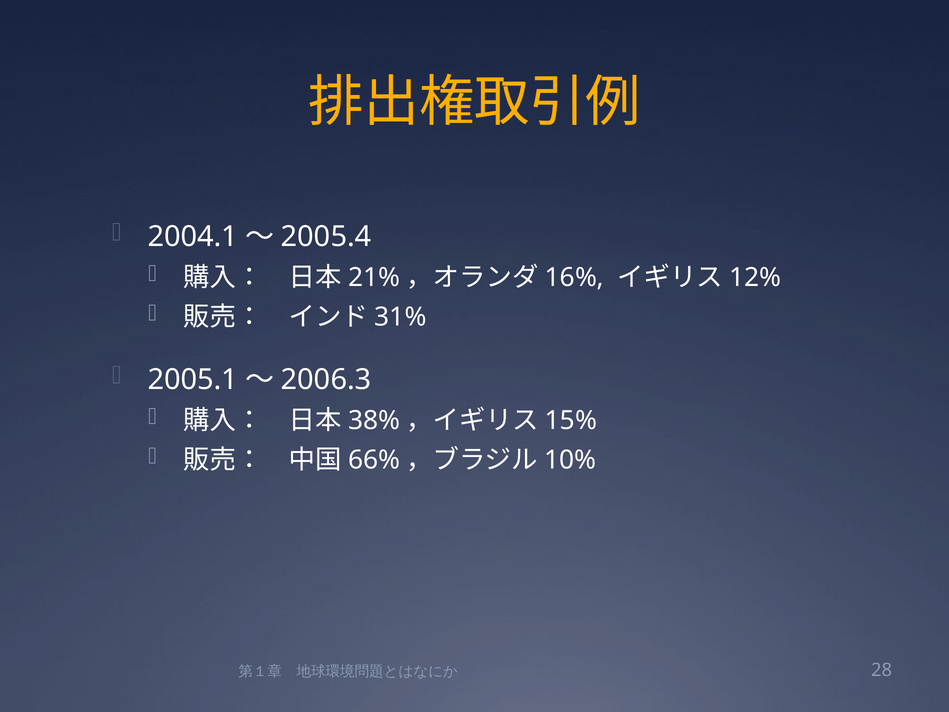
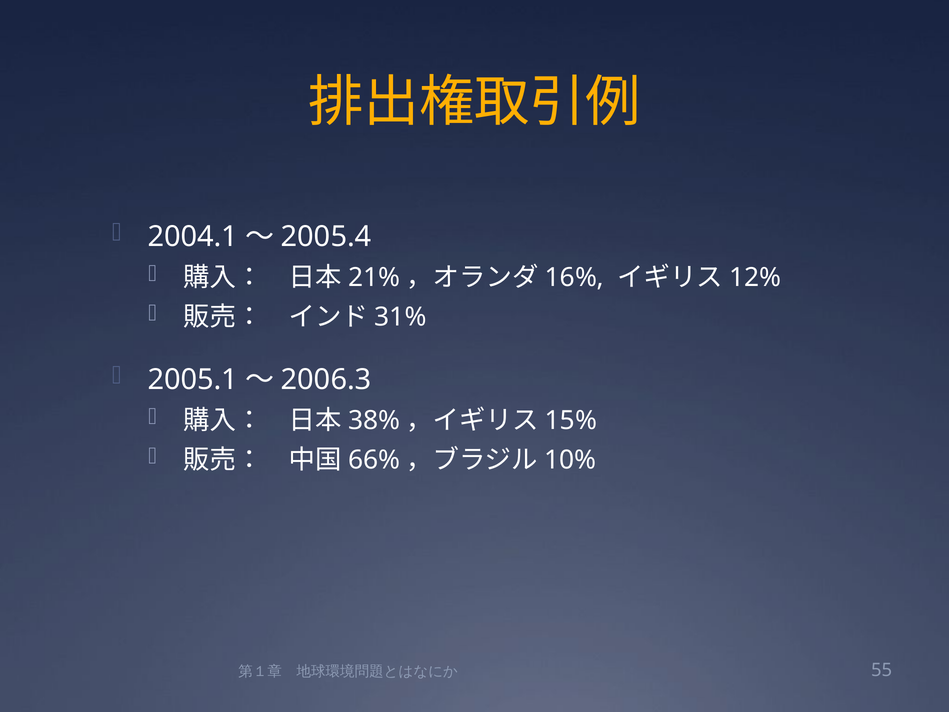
28: 28 -> 55 (882, 670)
